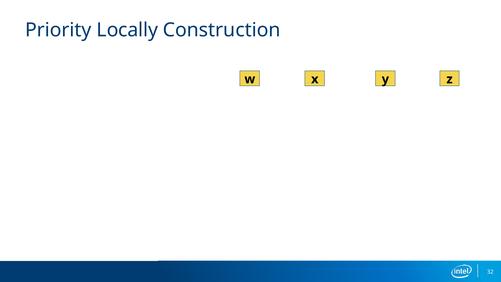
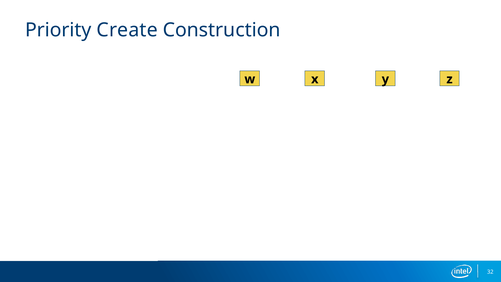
Locally: Locally -> Create (127, 30)
